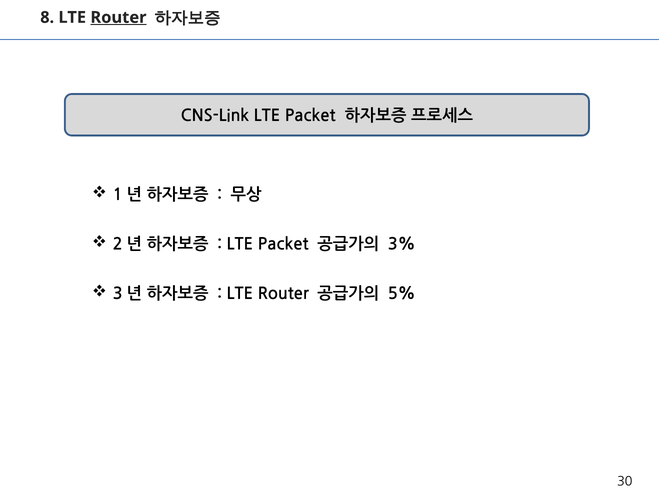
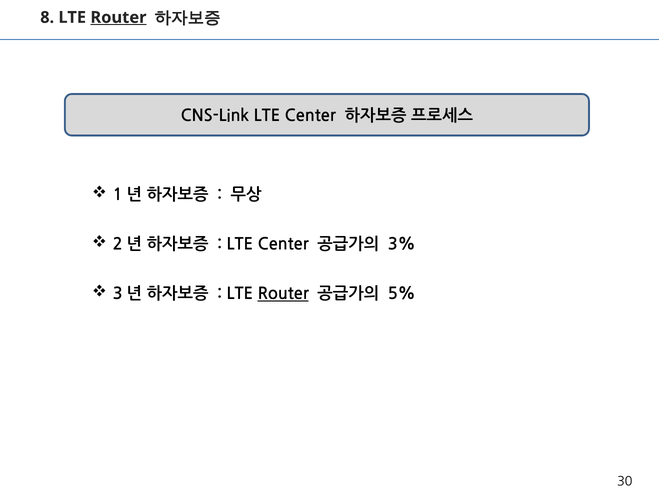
CNS-Link LTE Packet: Packet -> Center (310, 116)
Packet: Packet -> Center (283, 244)
Router underline: none -> present (283, 294)
